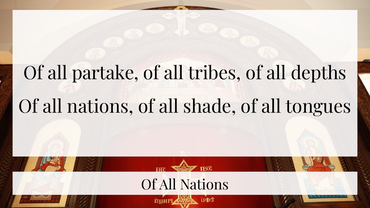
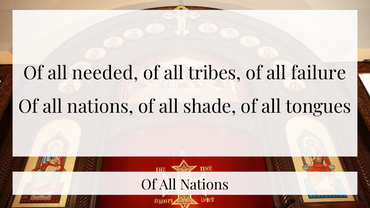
partake: partake -> needed (105, 73)
depths: depths -> failure (319, 73)
